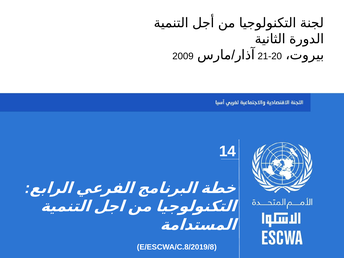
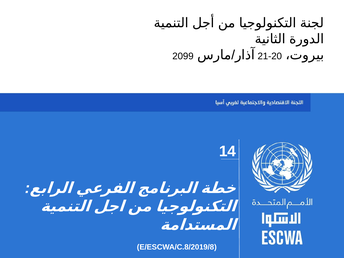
2009: 2009 -> 2099 (183, 56)
